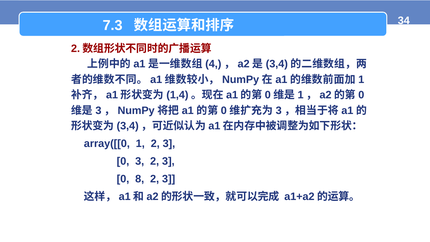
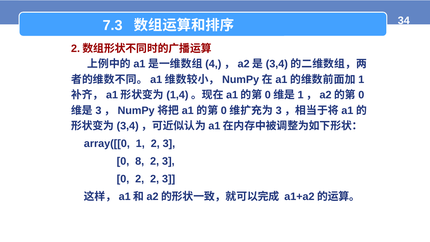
0 3: 3 -> 8 (140, 161)
0 8: 8 -> 2 (140, 179)
